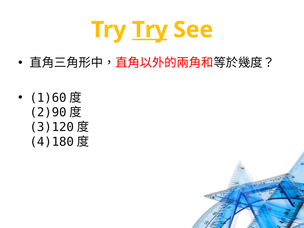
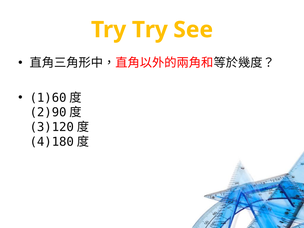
Try underline: present -> none (150, 30)
